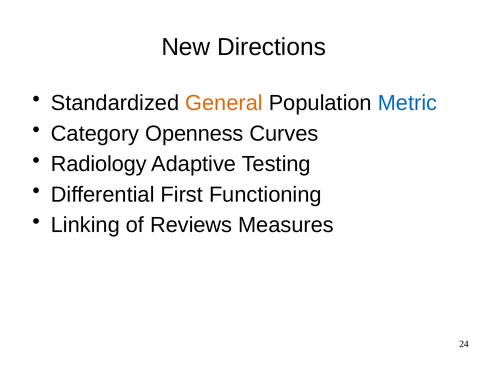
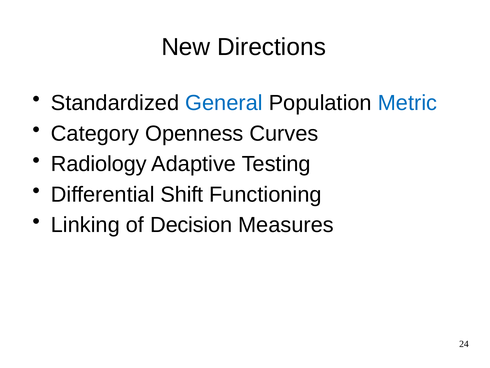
General colour: orange -> blue (224, 103)
First: First -> Shift (182, 194)
Reviews: Reviews -> Decision (191, 225)
